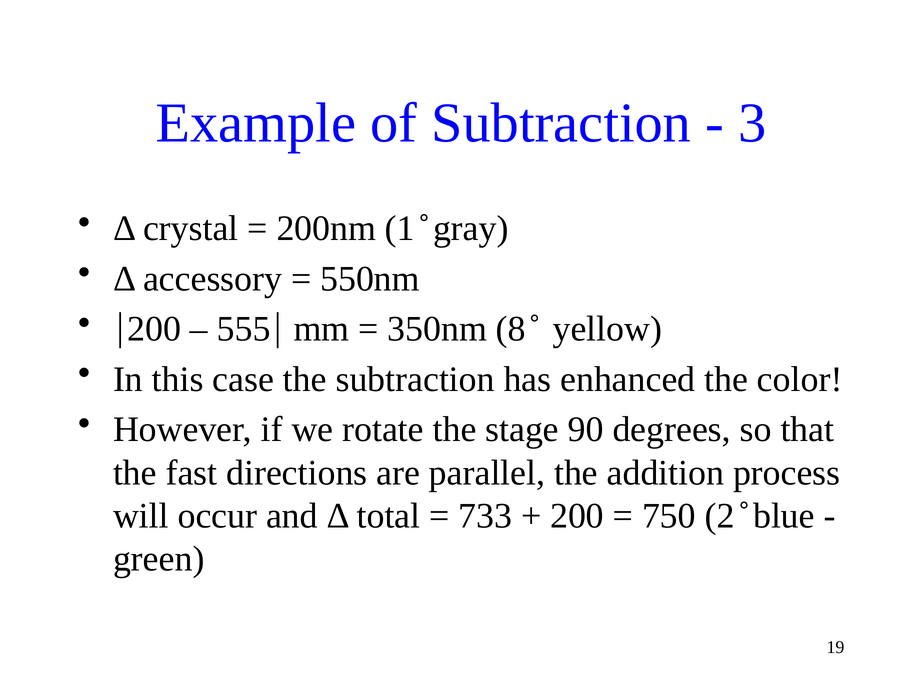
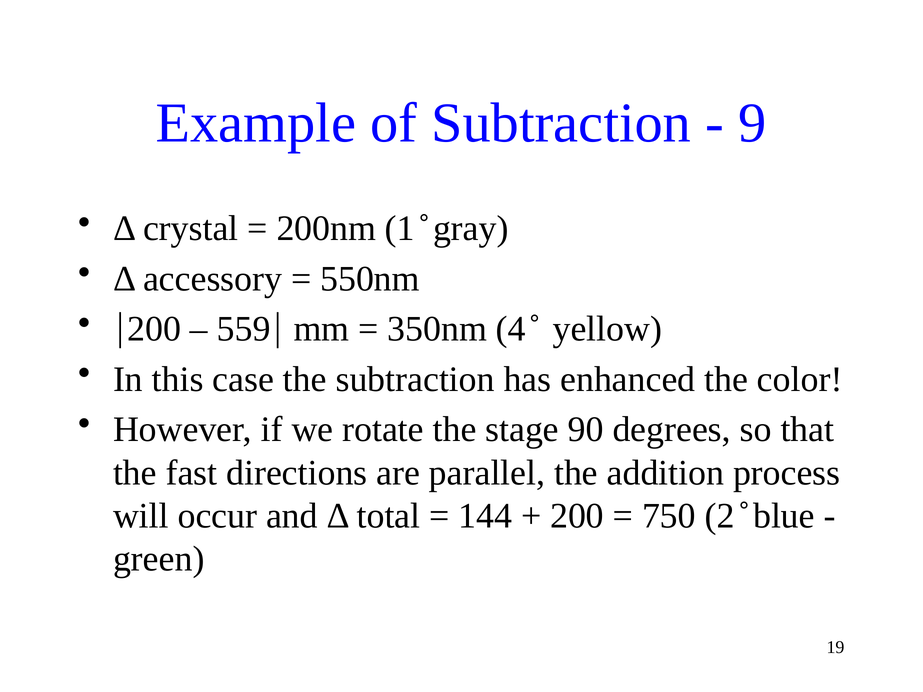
3: 3 -> 9 (752, 123)
555: 555 -> 559 (244, 329)
8: 8 -> 4 (511, 329)
733: 733 -> 144 (485, 516)
